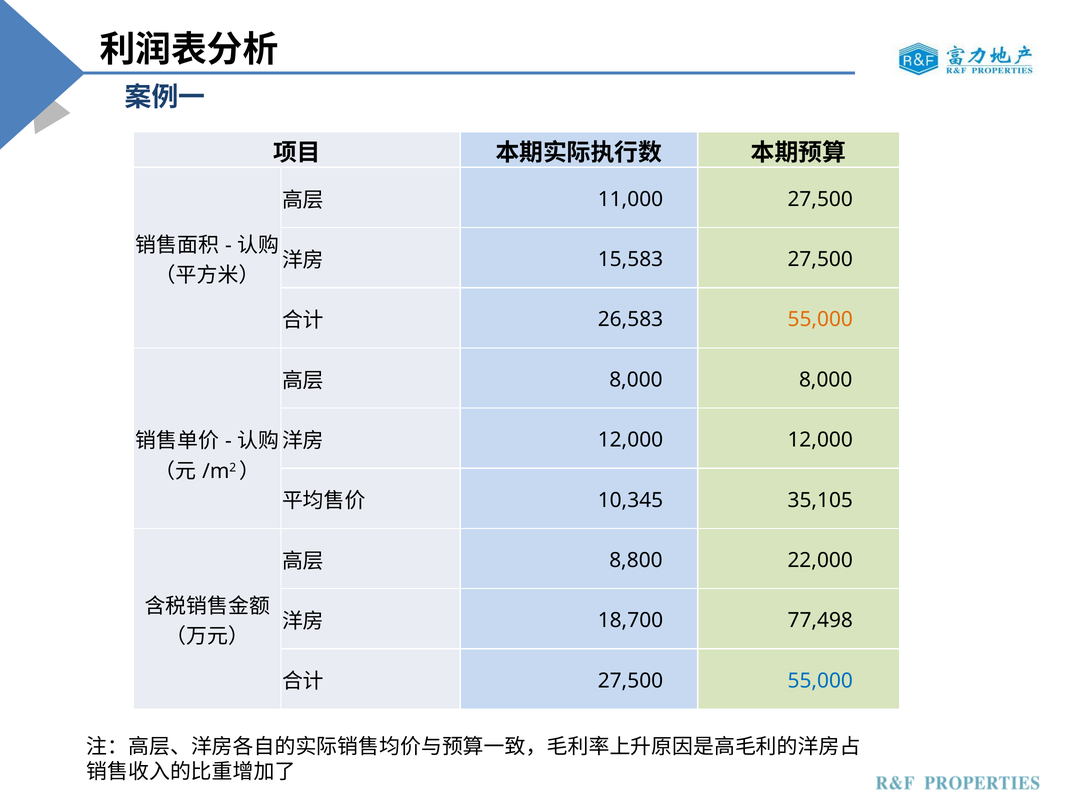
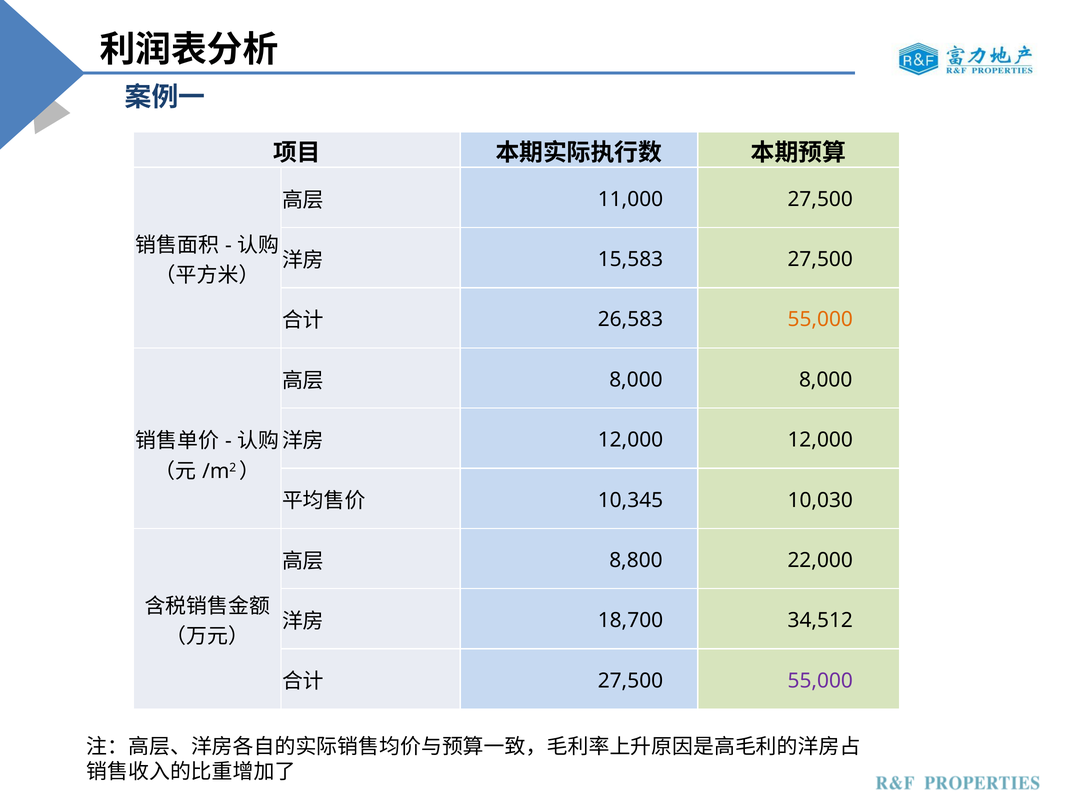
35,105: 35,105 -> 10,030 (820, 500)
77,498: 77,498 -> 34,512 (820, 620)
55,000 colour: blue -> purple (820, 680)
